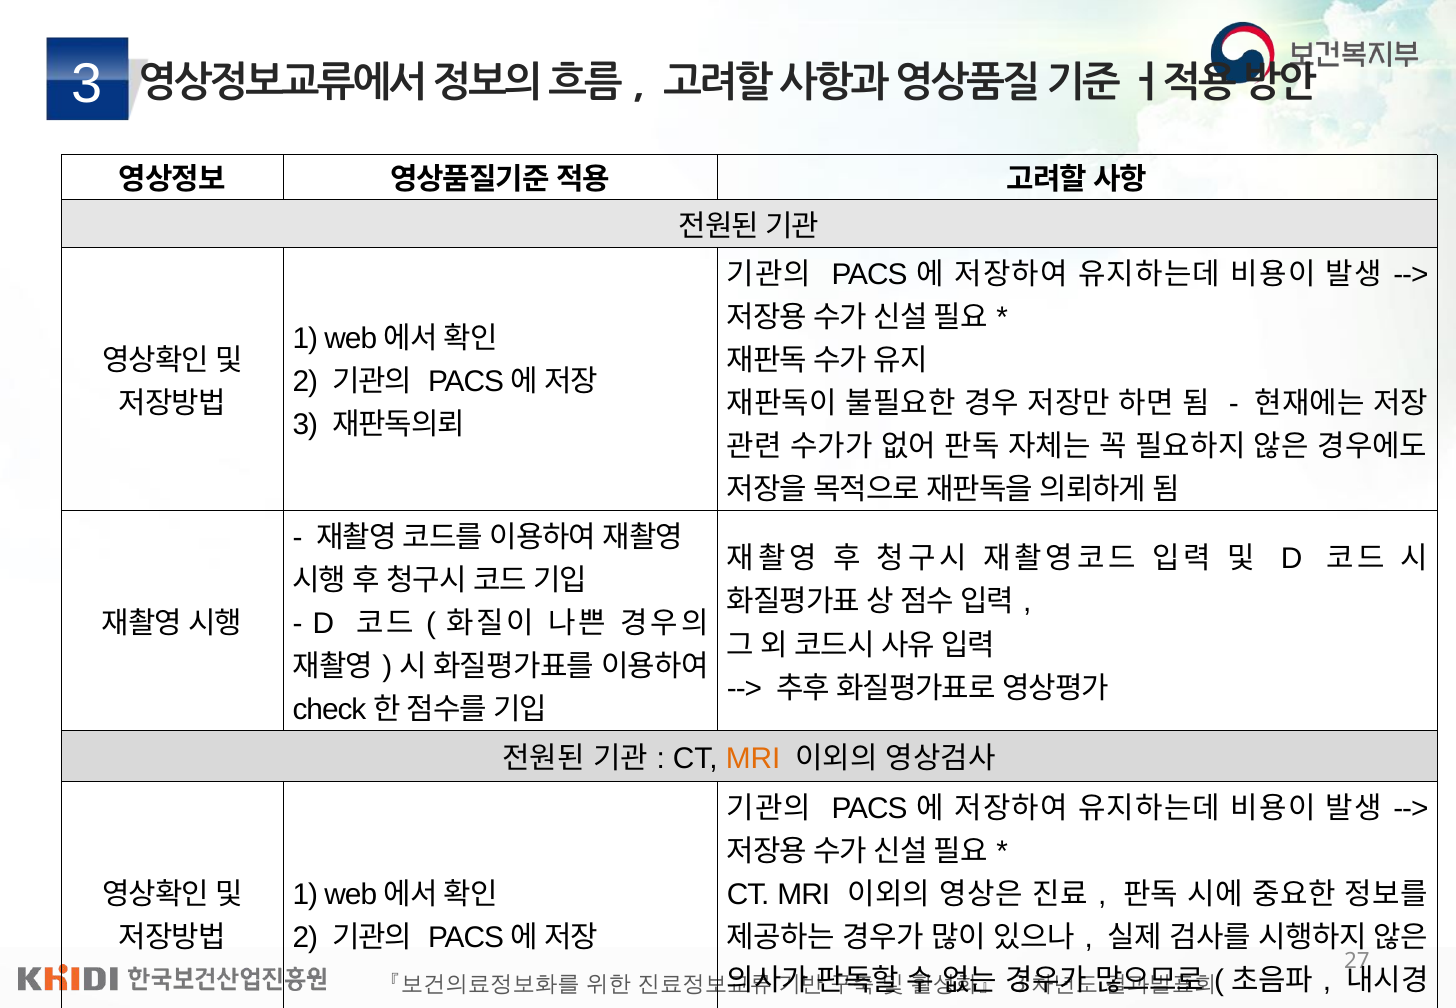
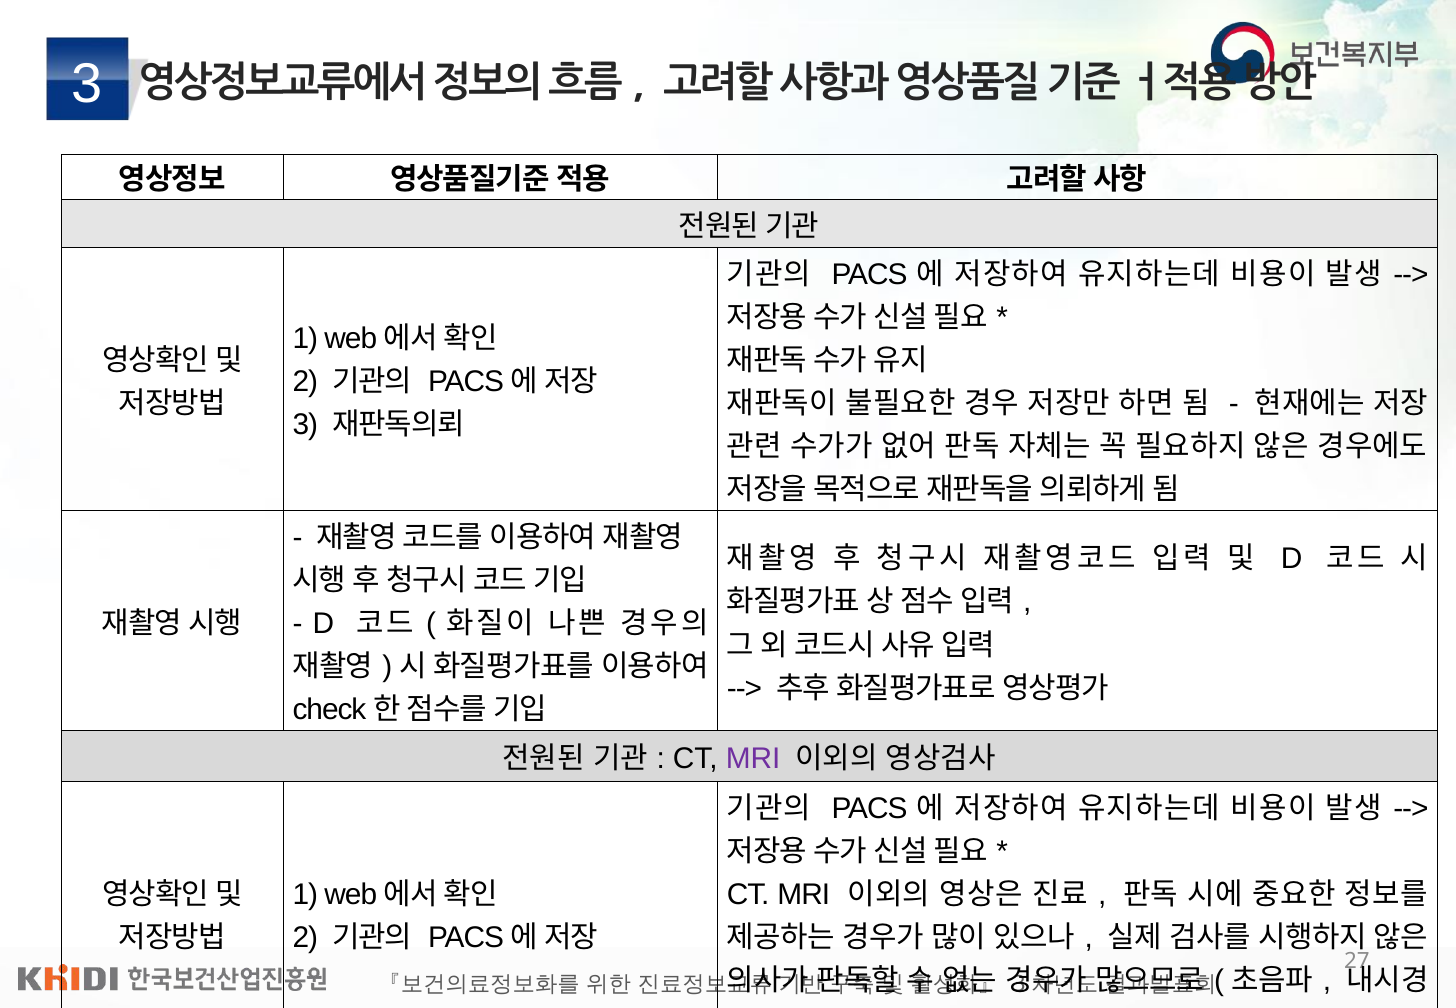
MRI colour: orange -> purple (753, 759)
